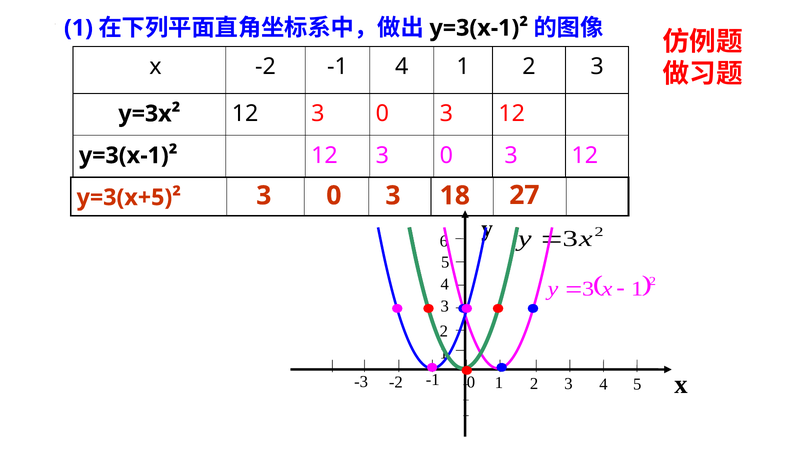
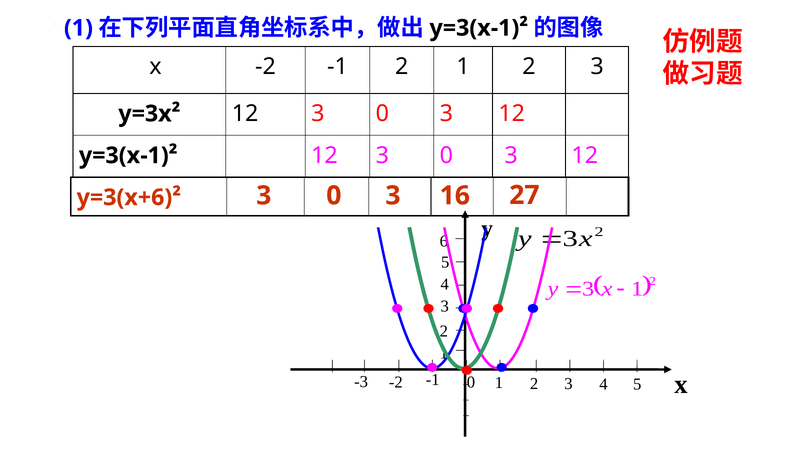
-1 4: 4 -> 2 (402, 67)
y=3(x+5)²: y=3(x+5)² -> y=3(x+6)² (129, 197)
18: 18 -> 16 (455, 196)
